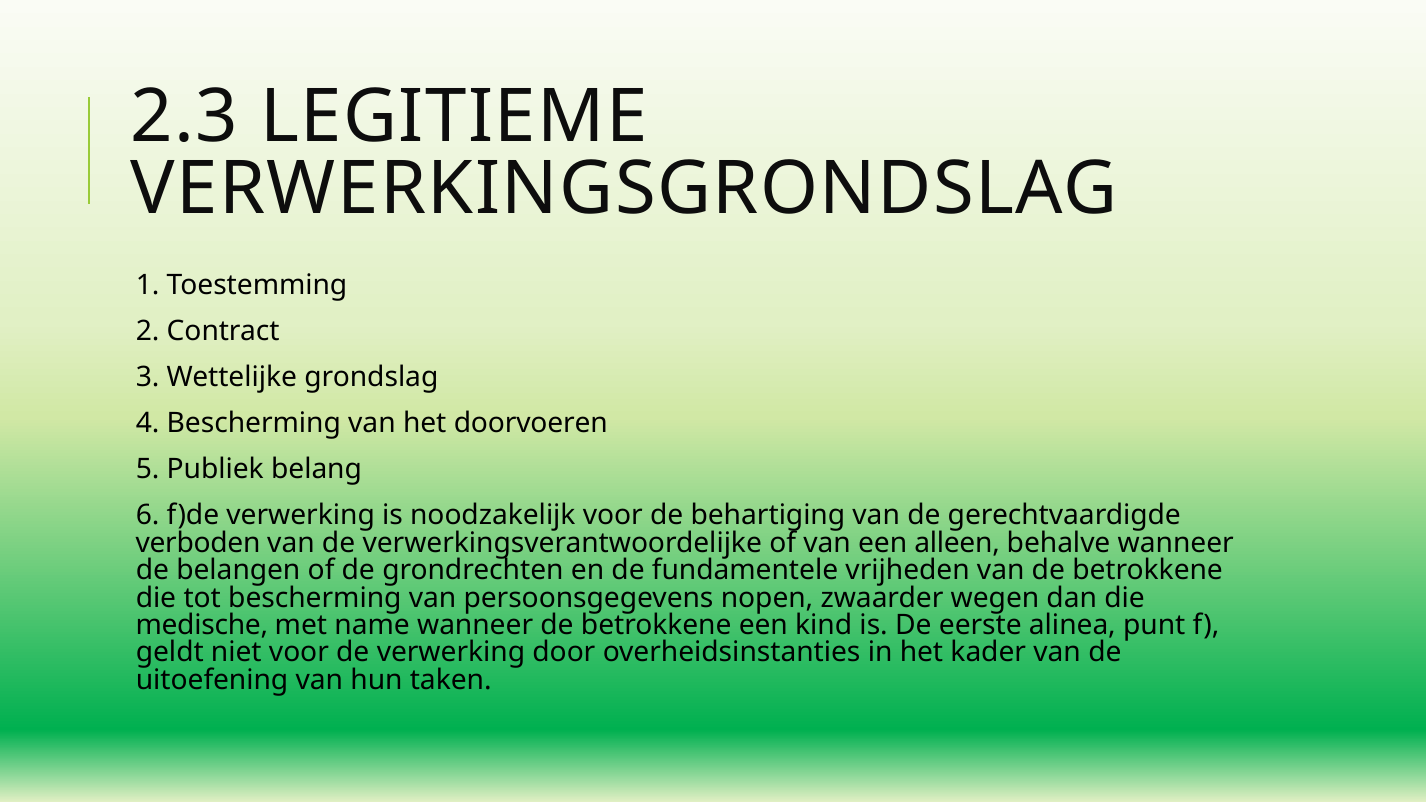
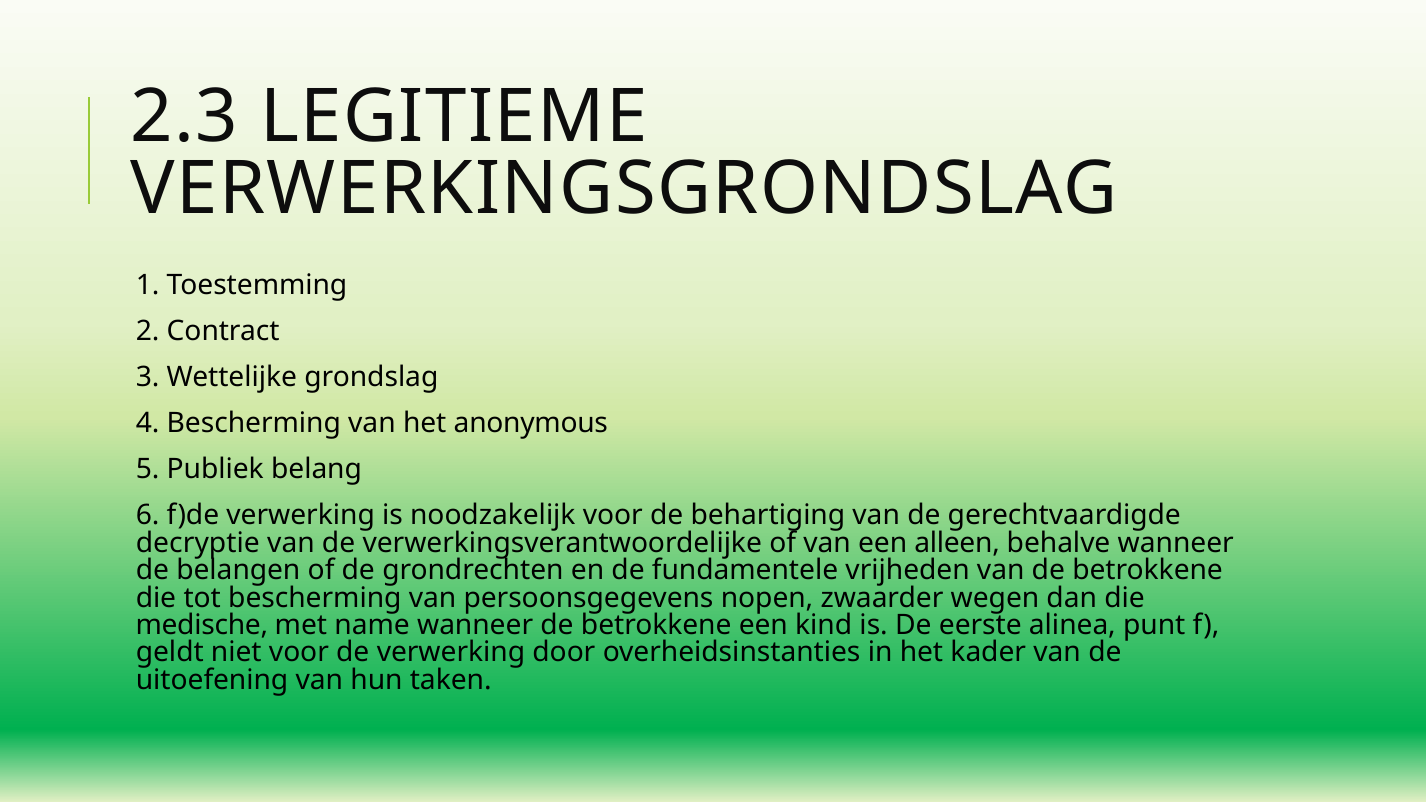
doorvoeren: doorvoeren -> anonymous (531, 424)
verboden: verboden -> decryptie (198, 543)
